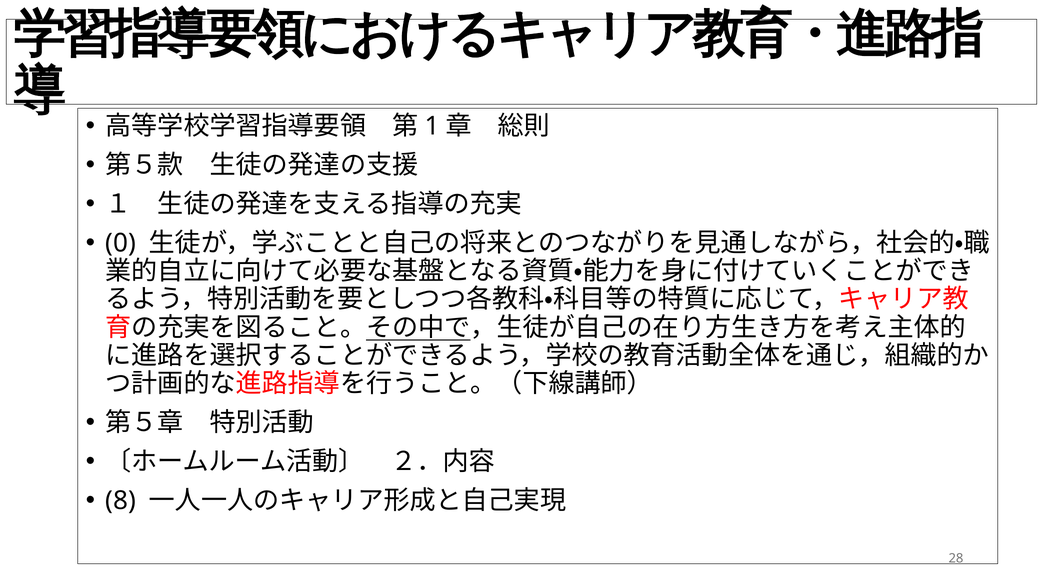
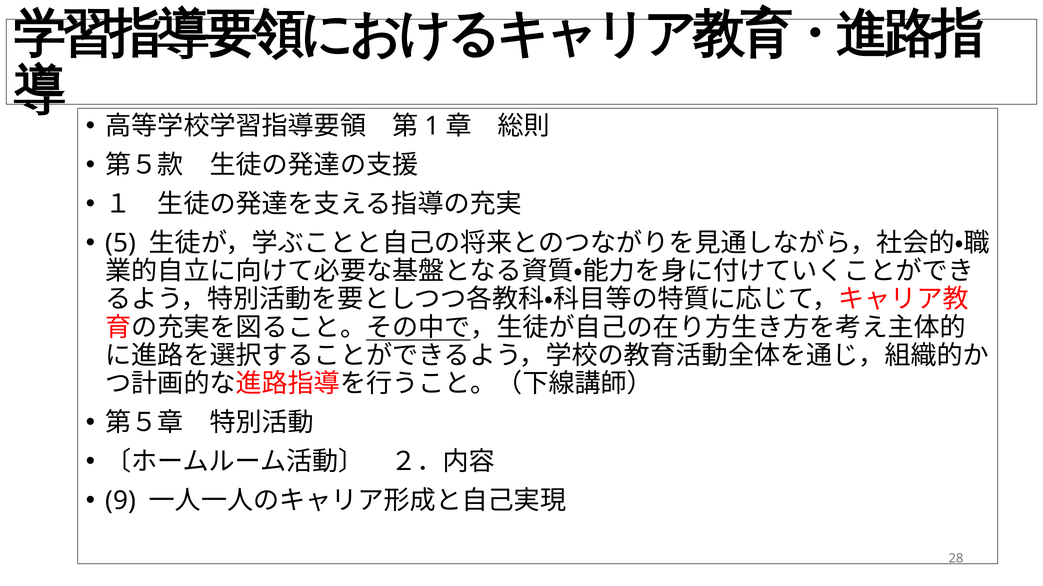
0: 0 -> 5 (121, 243)
8: 8 -> 9 (121, 501)
